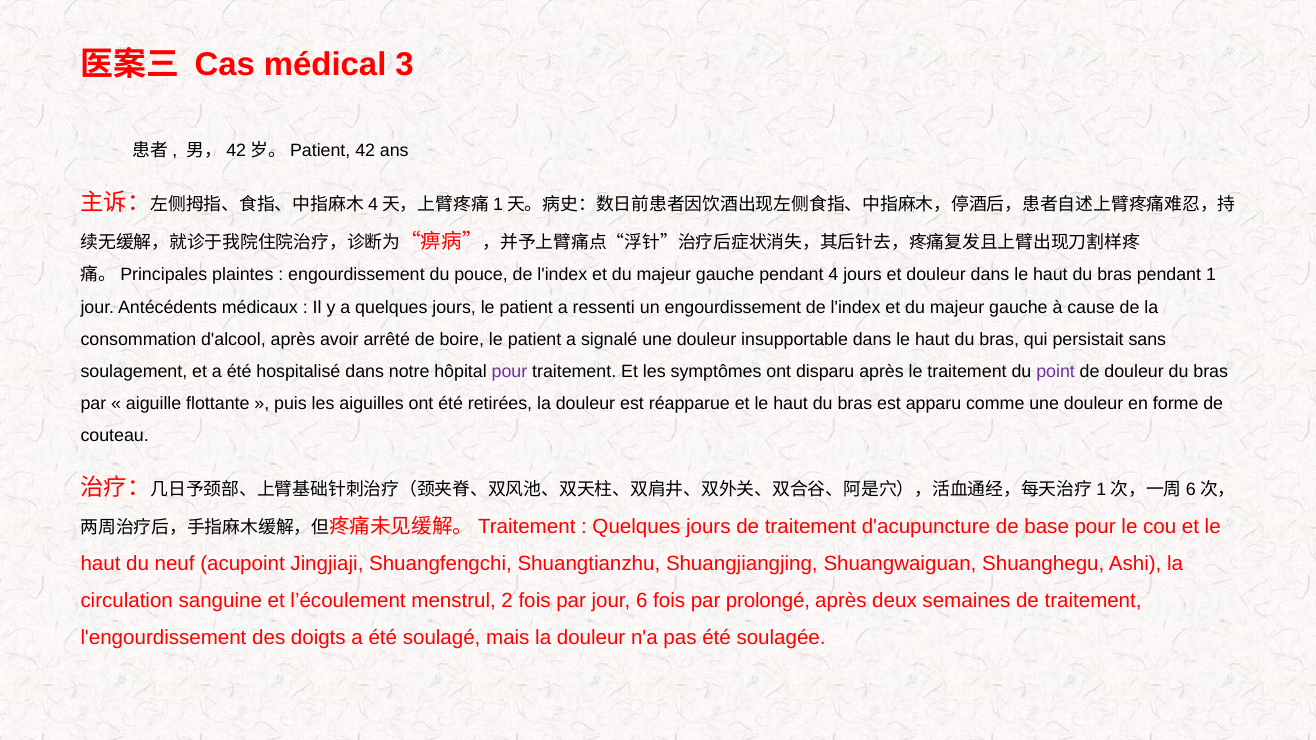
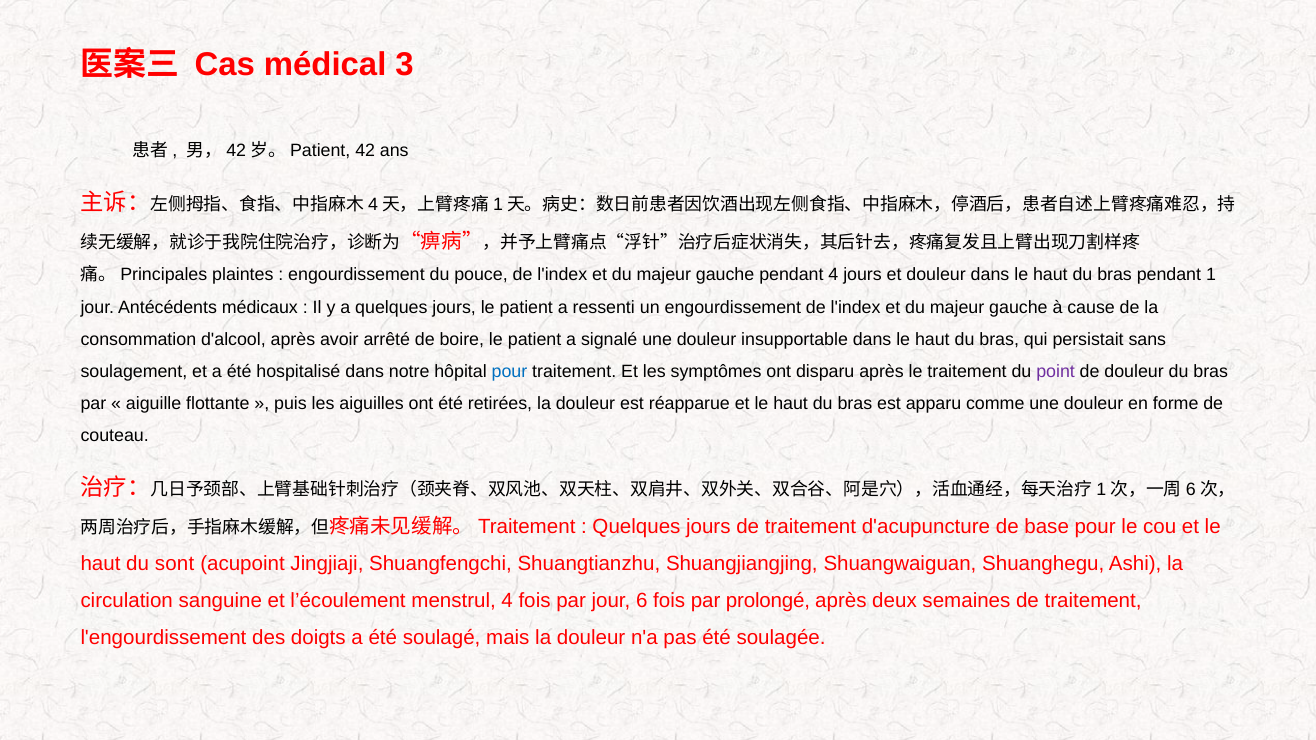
pour colour: purple -> blue (509, 371)
neuf: neuf -> sont (175, 564)
menstrul 2: 2 -> 4 (507, 601)
